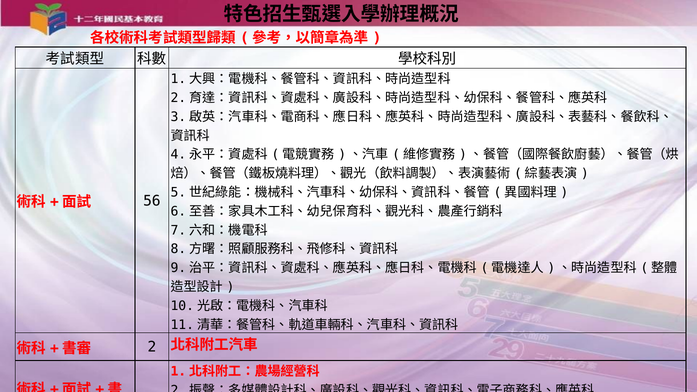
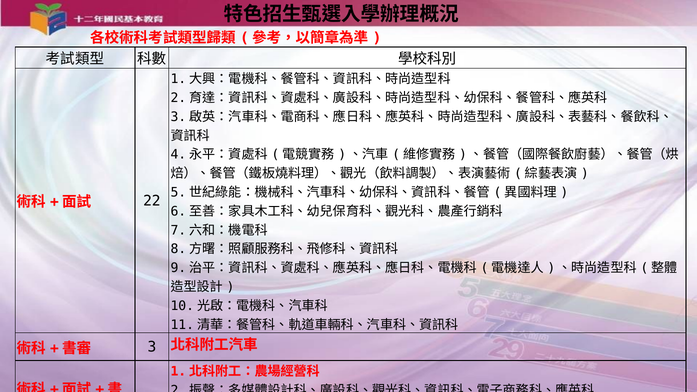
56: 56 -> 22 (152, 201)
2: 2 -> 3 (152, 347)
